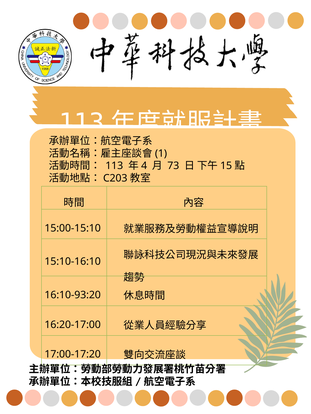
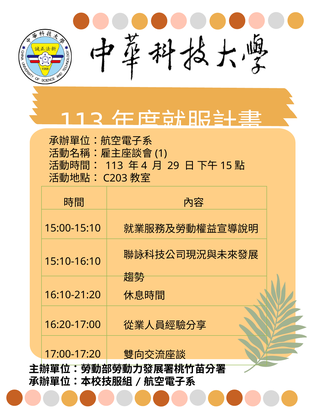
73: 73 -> 29 (173, 166)
16:10-93:20: 16:10-93:20 -> 16:10-21:20 (73, 295)
